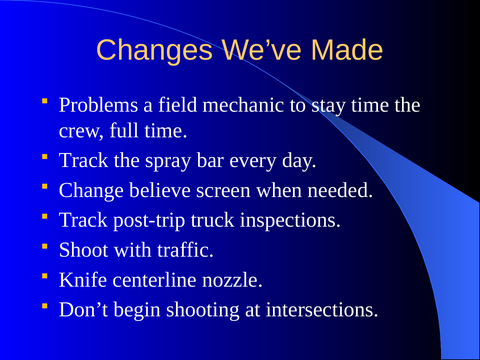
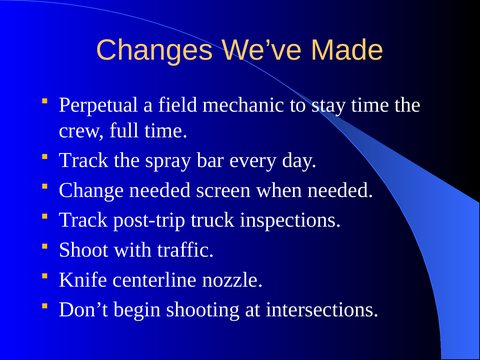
Problems: Problems -> Perpetual (99, 105)
Change believe: believe -> needed (160, 190)
